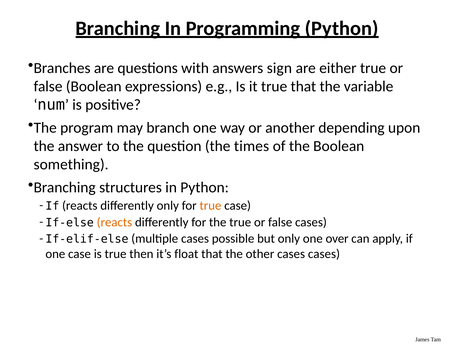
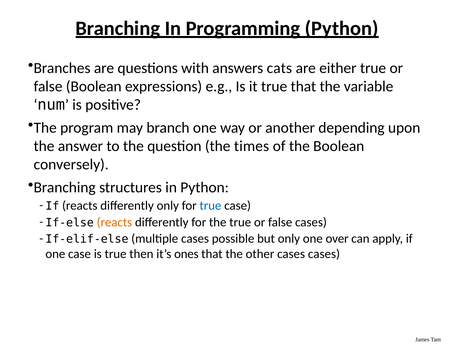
sign: sign -> cats (279, 68)
something: something -> conversely (71, 165)
true colour: orange -> blue (210, 206)
float: float -> ones (186, 254)
